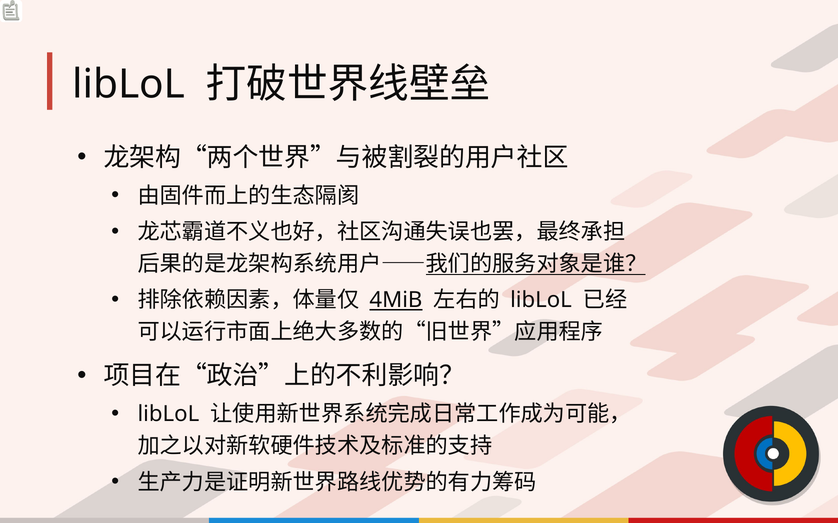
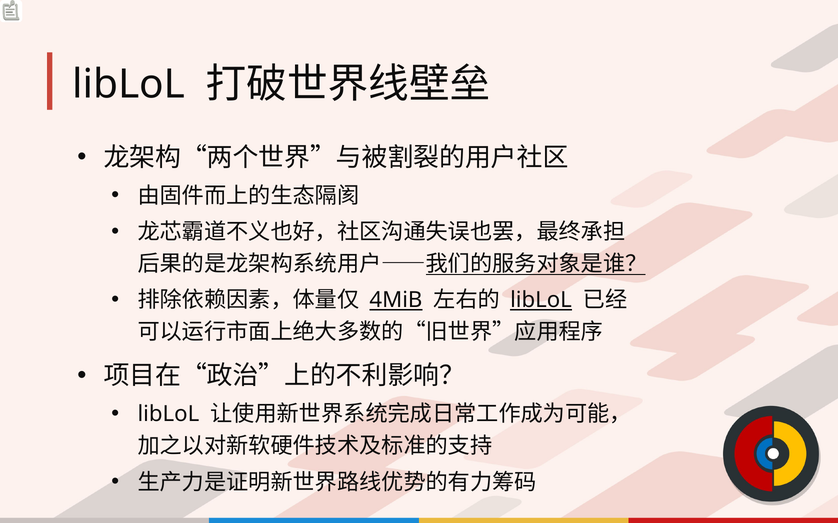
libLoL underline: none -> present (541, 301)
